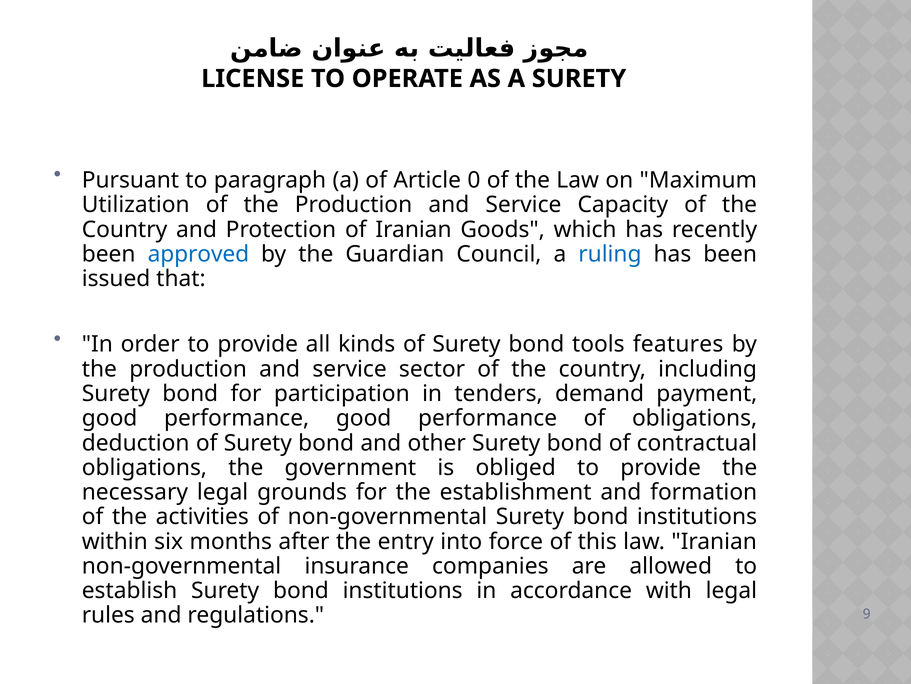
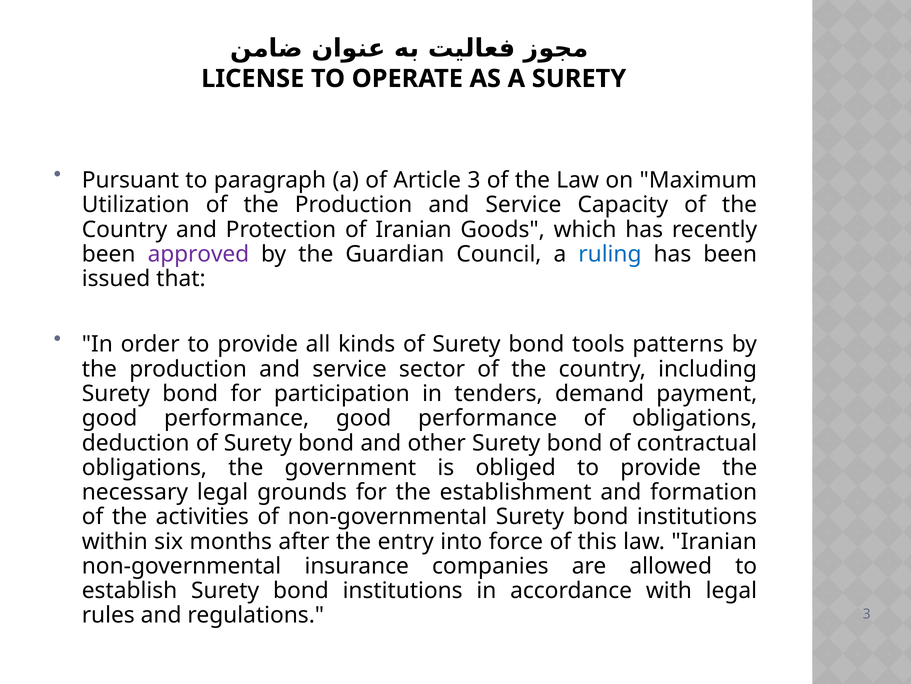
Article 0: 0 -> 3 (474, 180)
approved colour: blue -> purple (198, 254)
features: features -> patterns (678, 344)
regulations 9: 9 -> 3 (867, 614)
